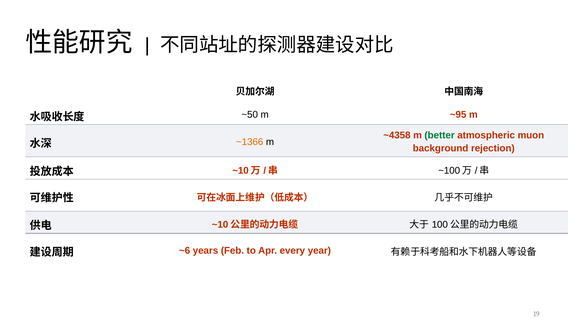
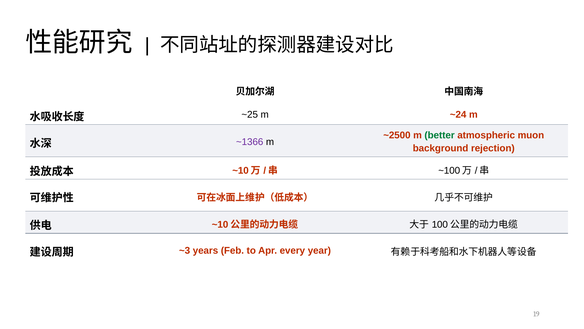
~50: ~50 -> ~25 (250, 114)
~95: ~95 -> ~24 (458, 114)
~4358: ~4358 -> ~2500 (397, 135)
~1366 colour: orange -> purple (250, 142)
~6: ~6 -> ~3 (185, 250)
